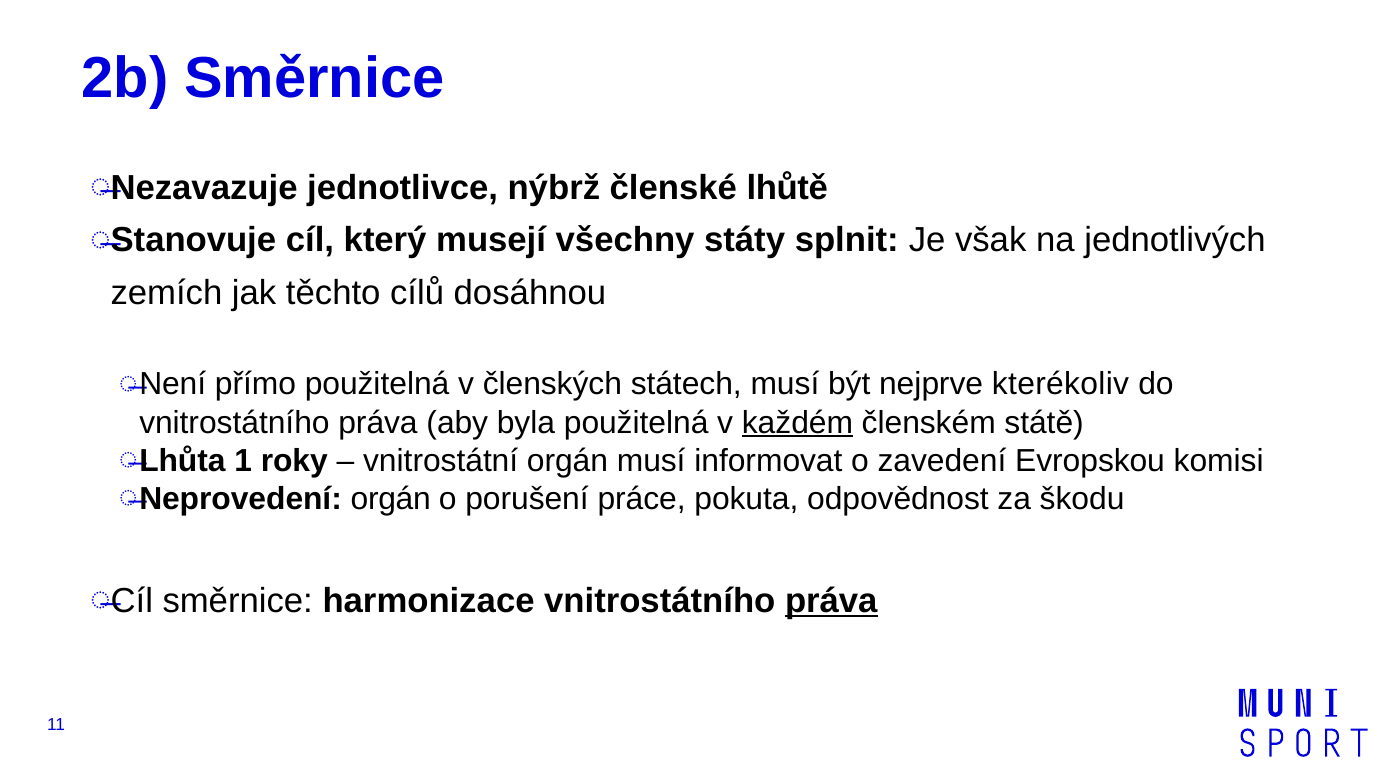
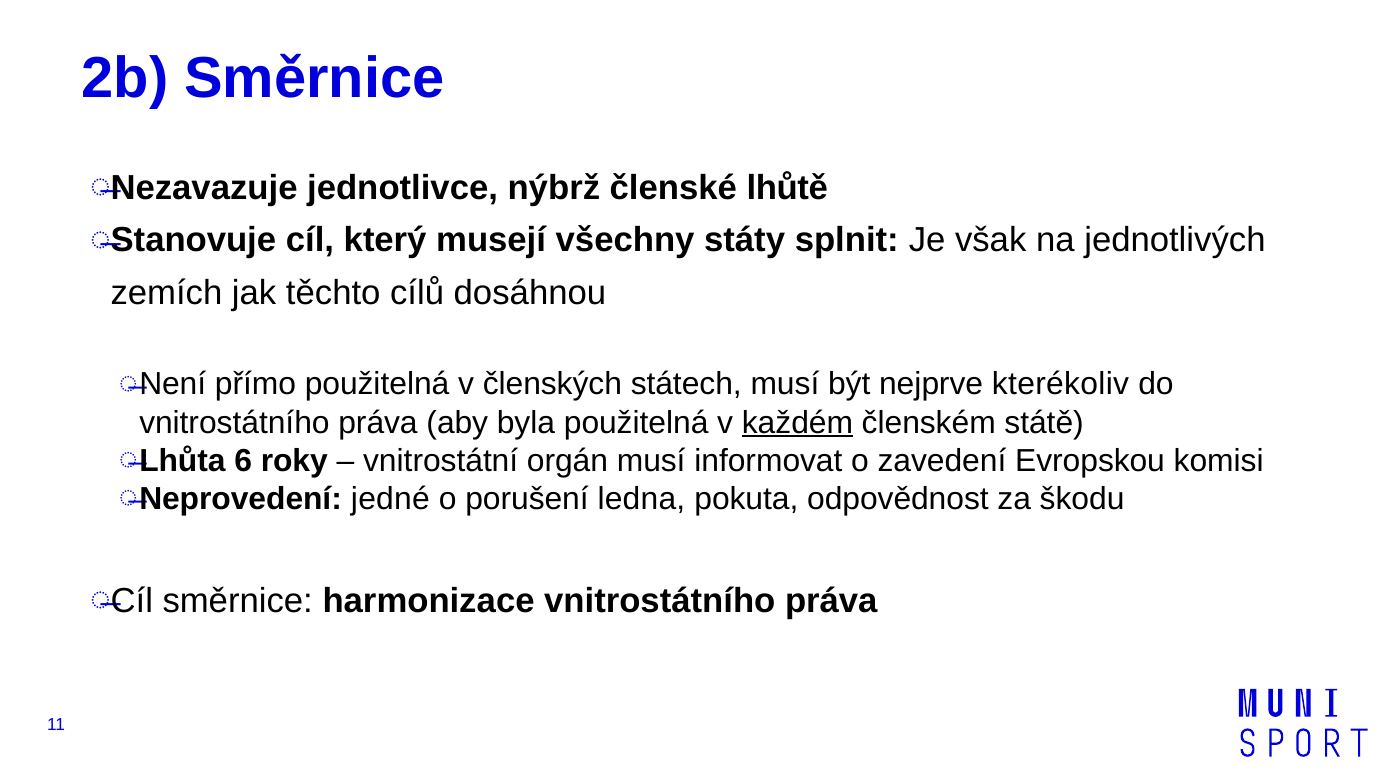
1: 1 -> 6 (243, 461)
orgán: orgán -> jedné (390, 499)
práce: práce -> ledna (641, 499)
práva underline: present -> none (831, 601)
